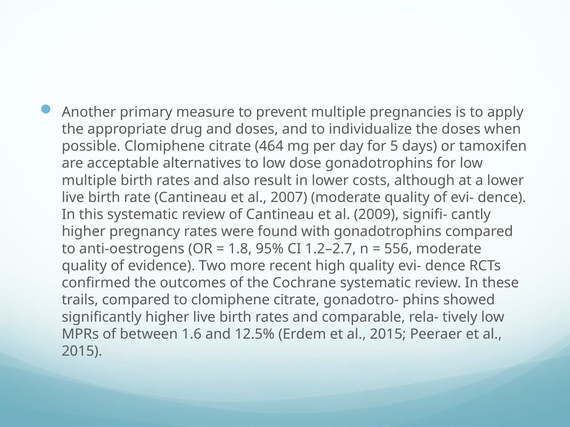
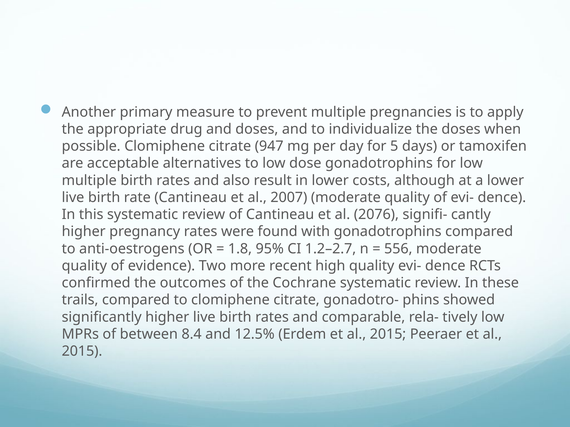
464: 464 -> 947 (269, 146)
2009: 2009 -> 2076 (376, 215)
1.6: 1.6 -> 8.4 (192, 334)
